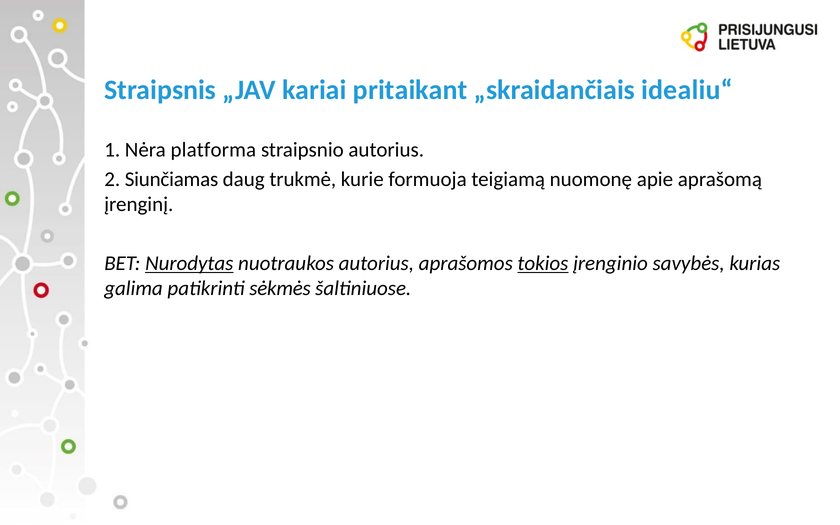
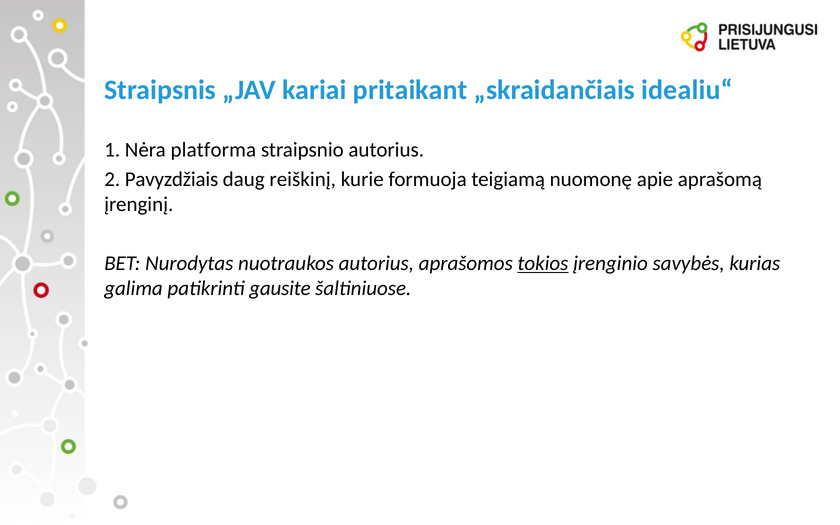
Siunčiamas: Siunčiamas -> Pavyzdžiais (172, 179)
trukmė: trukmė -> reiškinį (303, 179)
Nurodytas underline: present -> none (189, 263)
sėkmės: sėkmės -> gausite (280, 289)
